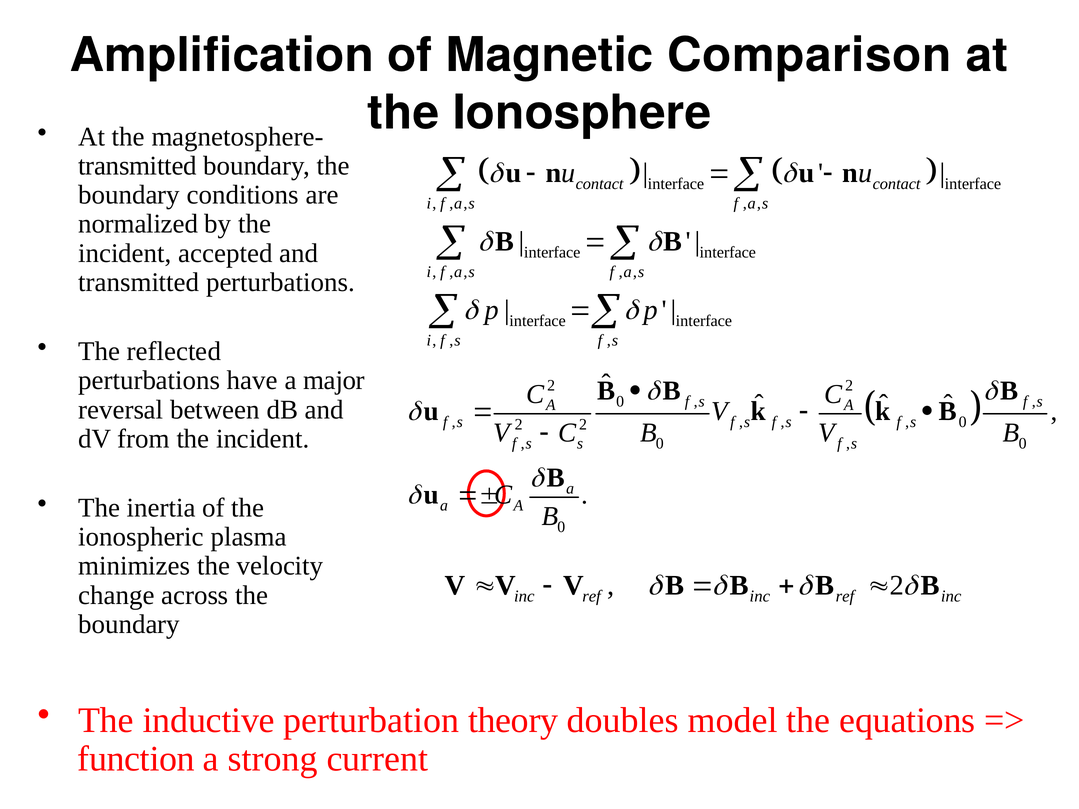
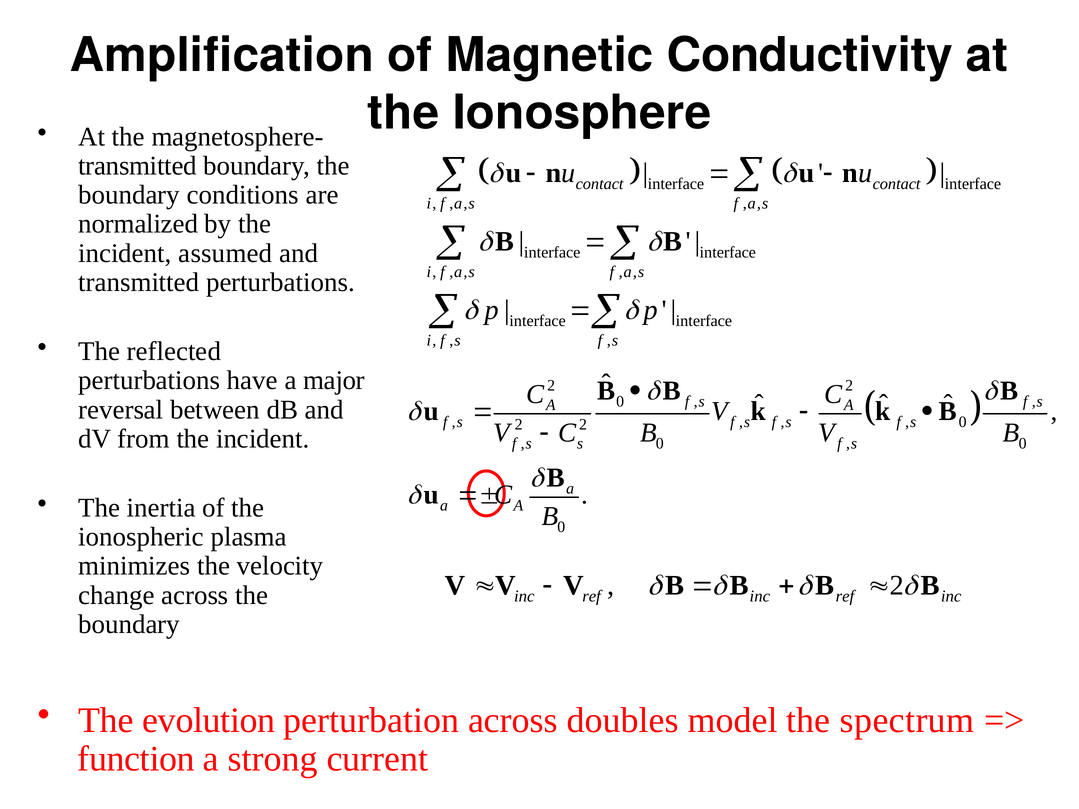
Comparison: Comparison -> Conductivity (810, 55)
accepted: accepted -> assumed (225, 253)
inductive: inductive -> evolution (209, 720)
perturbation theory: theory -> across (513, 720)
equations: equations -> spectrum (907, 720)
